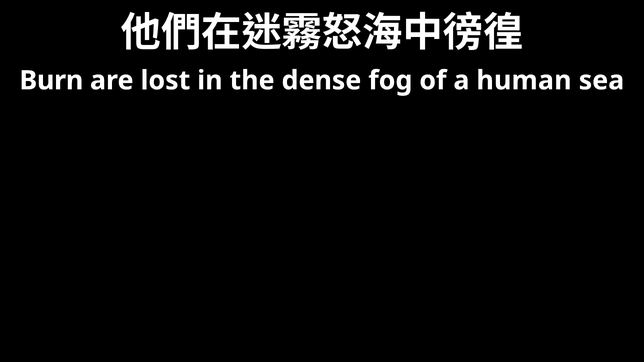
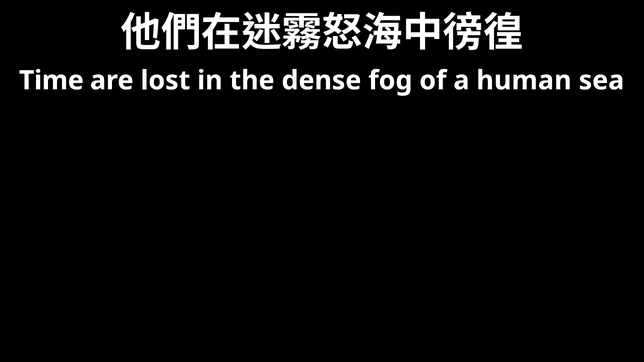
Burn: Burn -> Time (51, 81)
